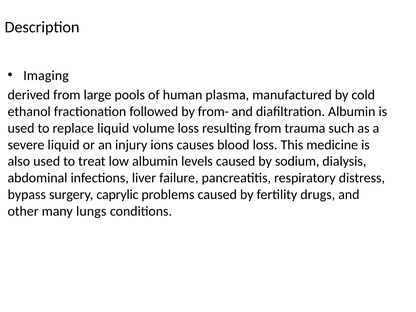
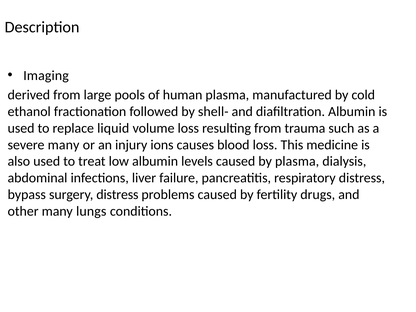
from-: from- -> shell- (213, 111)
severe liquid: liquid -> many (64, 145)
by sodium: sodium -> plasma (297, 161)
surgery caprylic: caprylic -> distress (117, 195)
